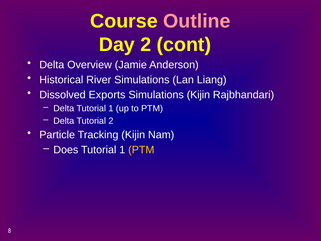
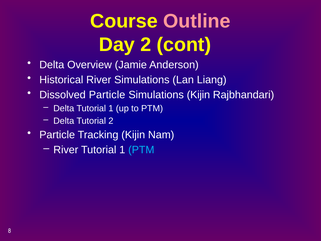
Dissolved Exports: Exports -> Particle (107, 95)
Does: Does -> River (66, 150)
PTM colour: yellow -> light blue (141, 150)
